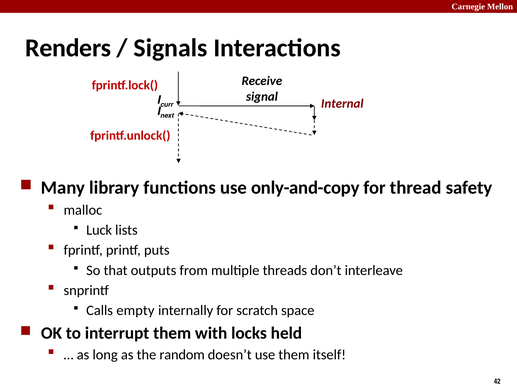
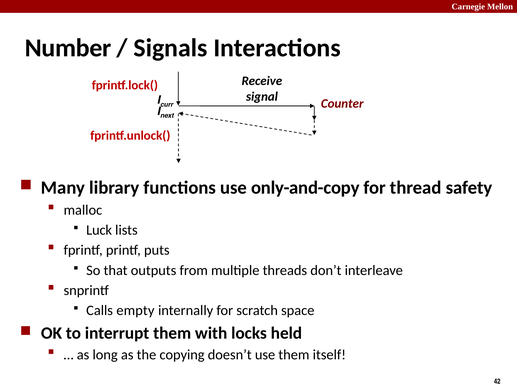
Renders: Renders -> Number (68, 48)
Internal: Internal -> Counter (342, 103)
random: random -> copying (182, 355)
